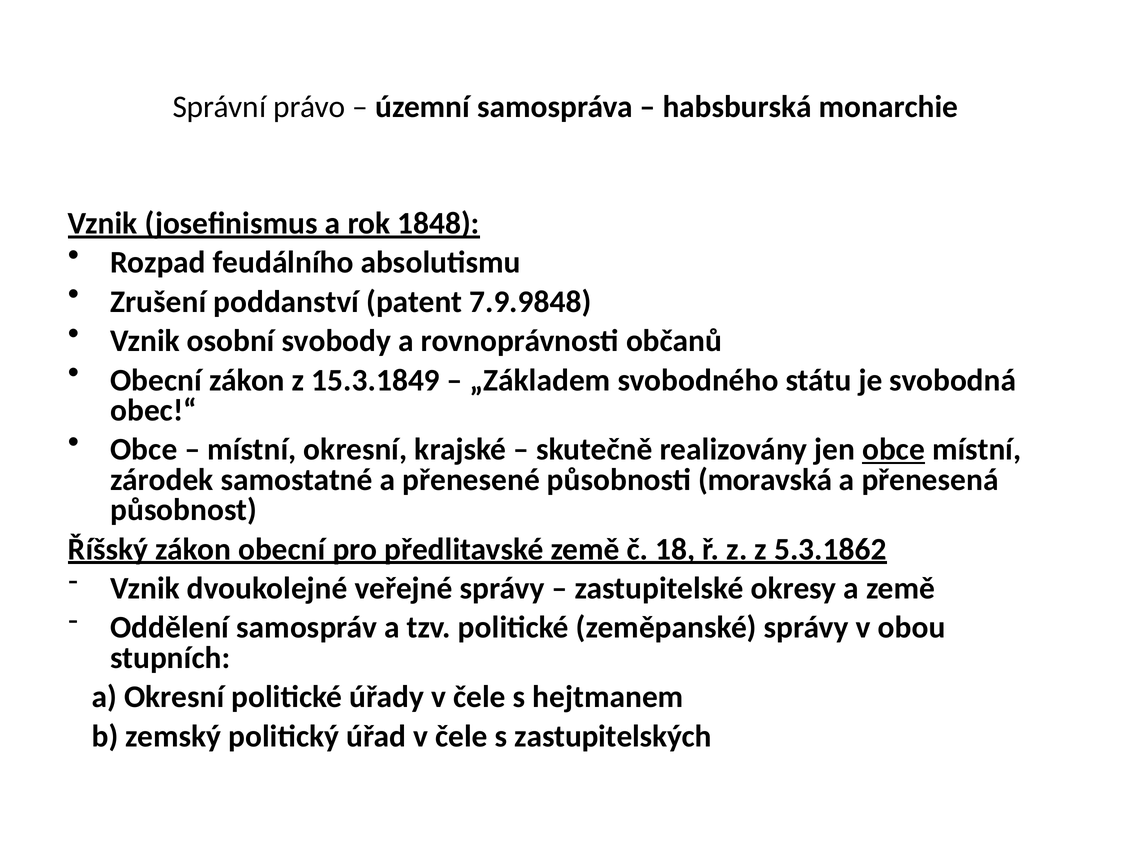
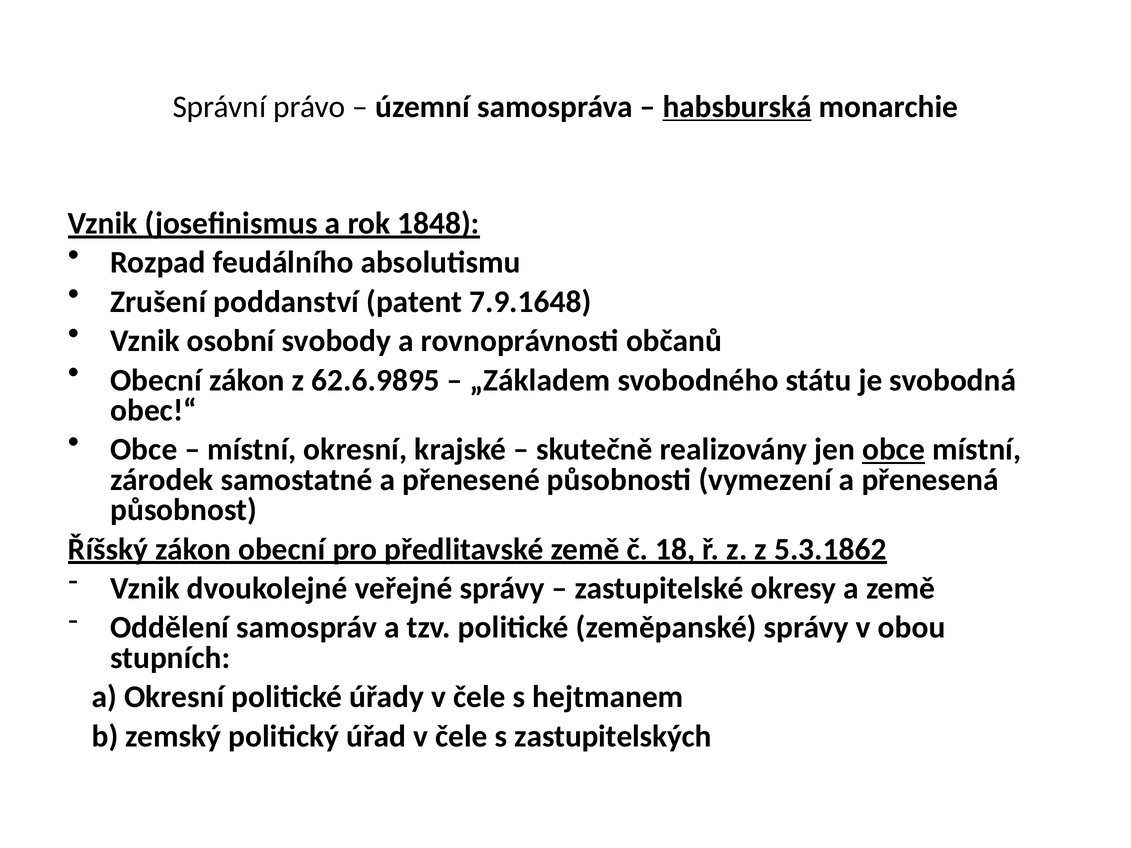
habsburská underline: none -> present (737, 107)
7.9.9848: 7.9.9848 -> 7.9.1648 (530, 302)
15.3.1849: 15.3.1849 -> 62.6.9895 (376, 380)
moravská: moravská -> vymezení (765, 480)
